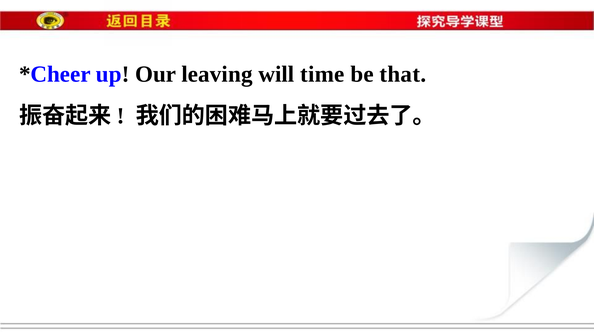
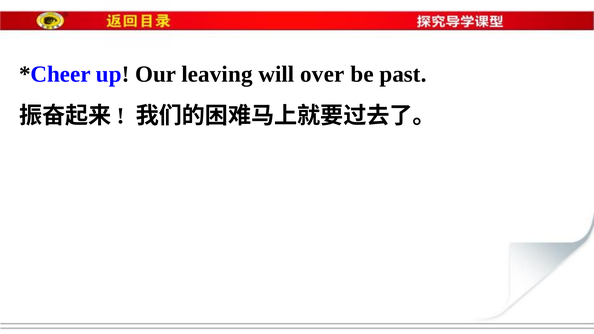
time: time -> over (322, 74)
that: that -> past (403, 74)
